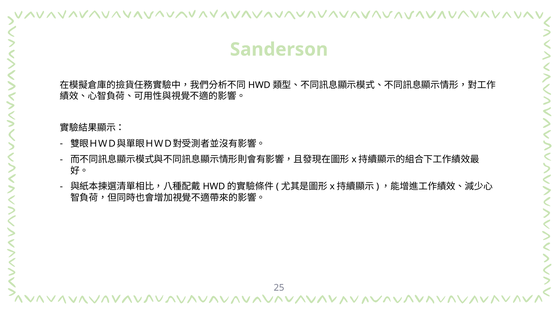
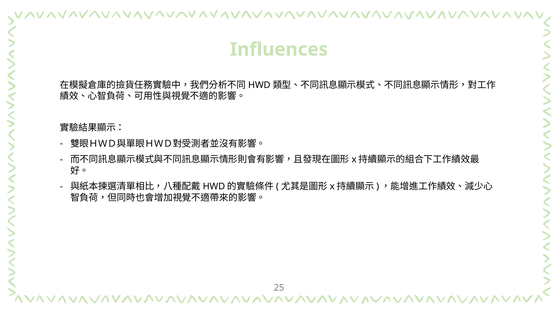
Sanderson: Sanderson -> Influences (279, 49)
